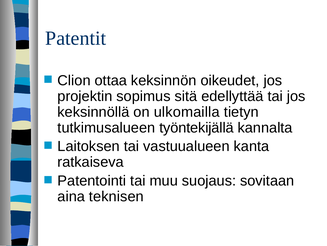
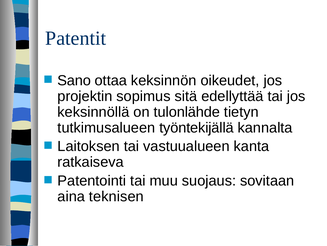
Clion: Clion -> Sano (74, 80)
ulkomailla: ulkomailla -> tulonlähde (187, 112)
